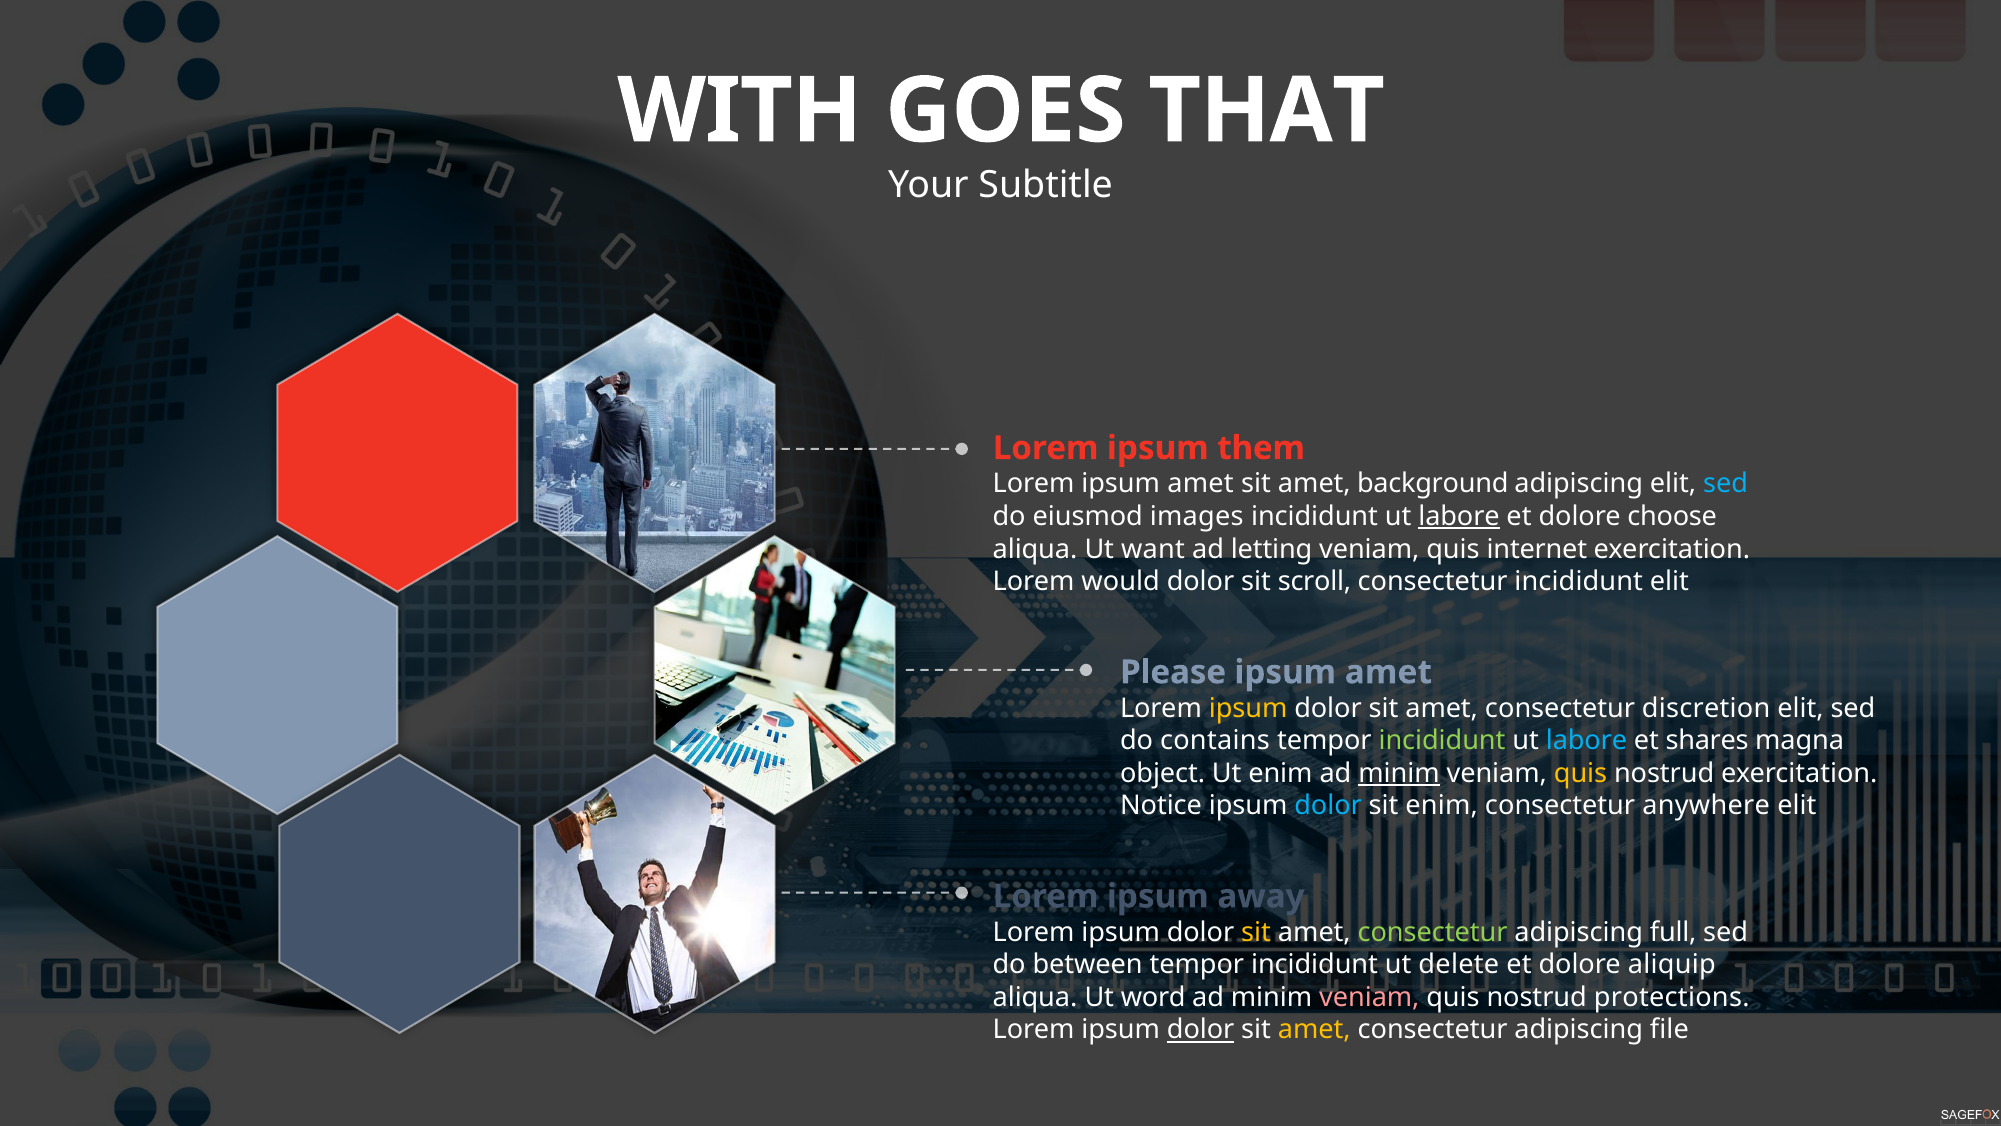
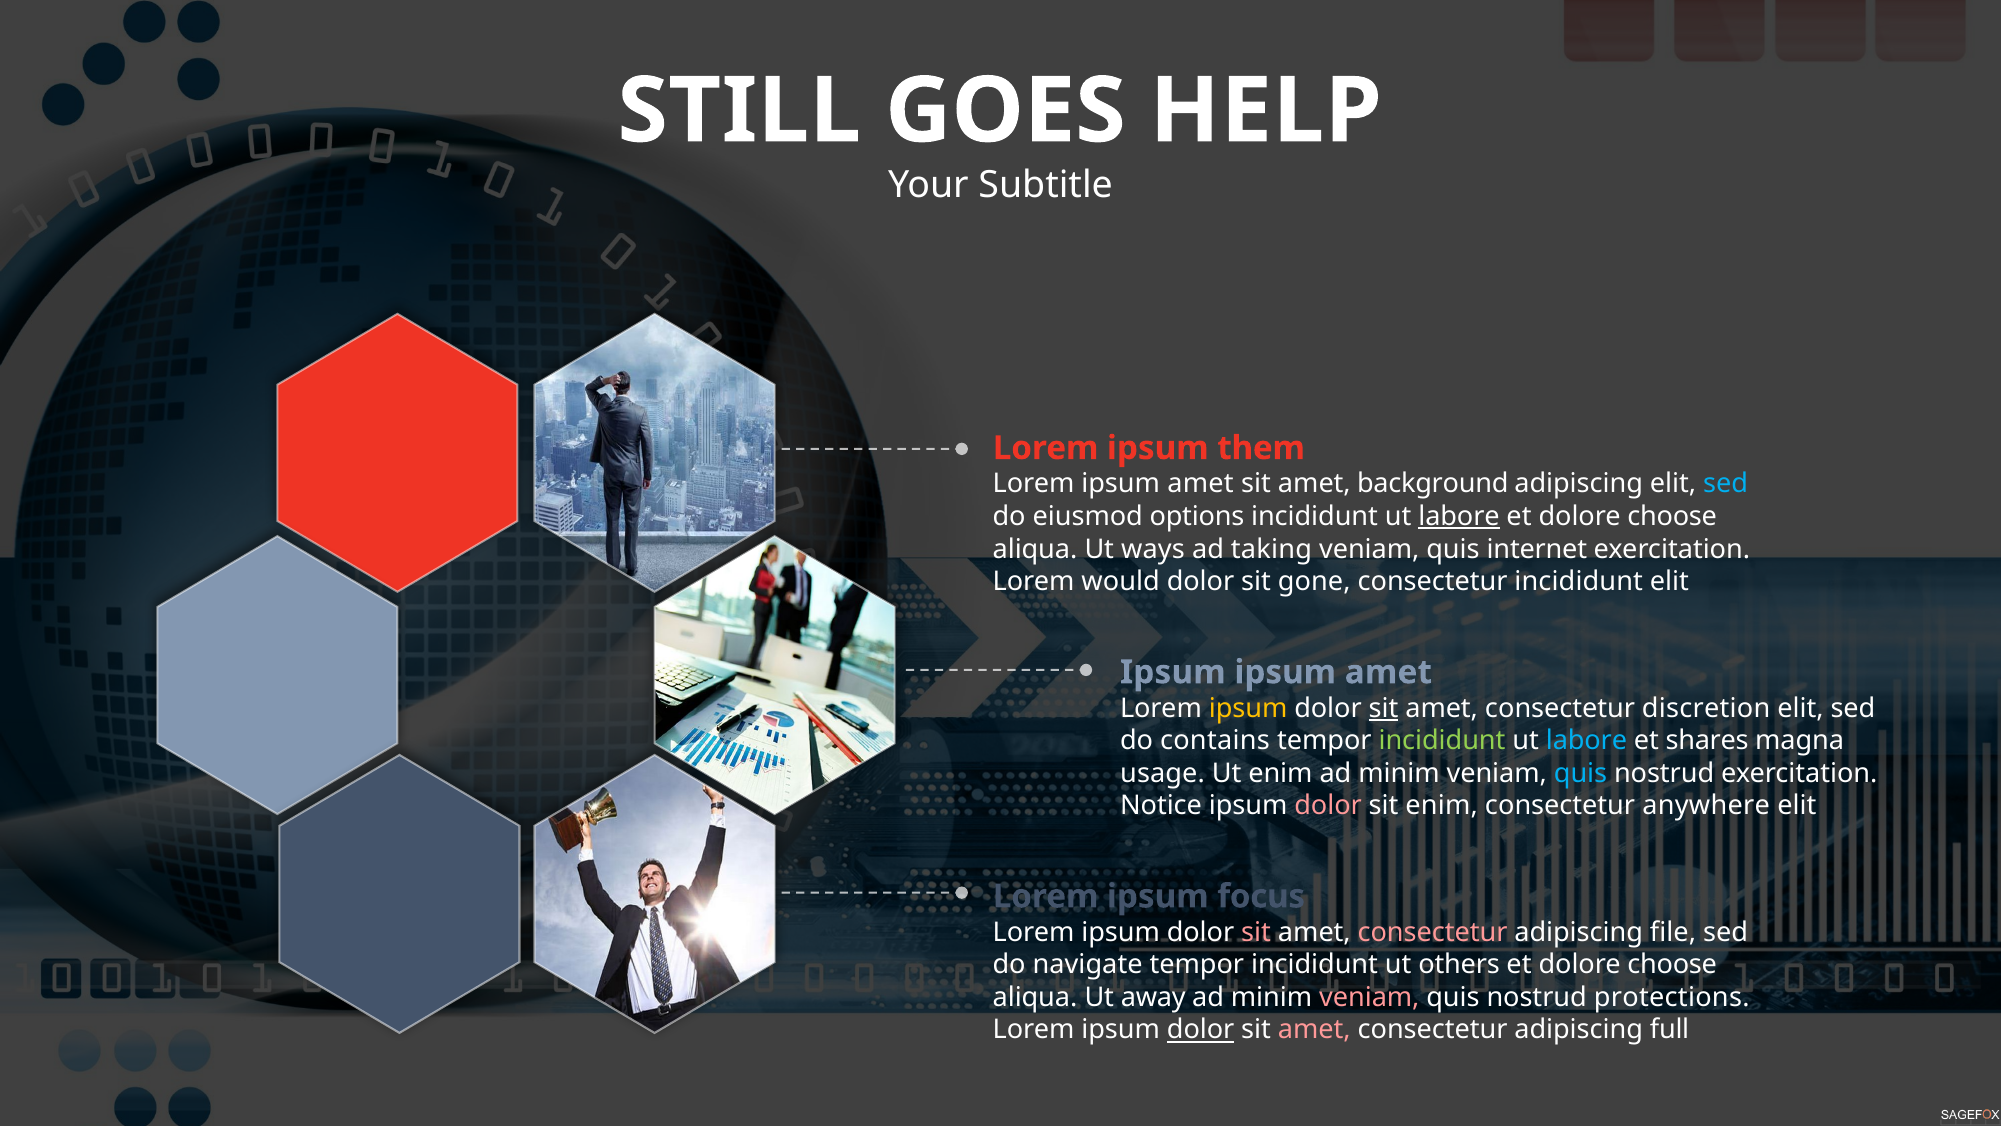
WITH: WITH -> STILL (739, 111)
THAT: THAT -> HELP (1266, 111)
images: images -> options (1197, 516)
want: want -> ways (1153, 549)
letting: letting -> taking (1271, 549)
scroll: scroll -> gone (1314, 581)
Please: Please -> Ipsum (1173, 672)
sit underline: none -> present (1384, 708)
object: object -> usage (1163, 773)
minim underline: present -> none (1399, 773)
quis colour: yellow -> light blue (1581, 773)
dolor colour: light blue -> pink (1328, 806)
away: away -> focus (1261, 896)
sit colour: yellow -> pink (1256, 932)
consectetur colour: light green -> pink (1433, 932)
full: full -> file (1673, 932)
between: between -> navigate (1088, 965)
delete: delete -> others (1459, 965)
aliquip: aliquip -> choose (1672, 965)
word: word -> away (1153, 997)
amet colour: yellow -> pink (1314, 1030)
file: file -> full (1670, 1030)
